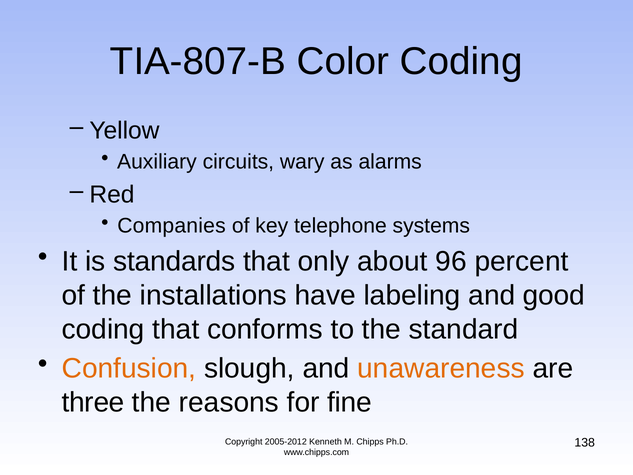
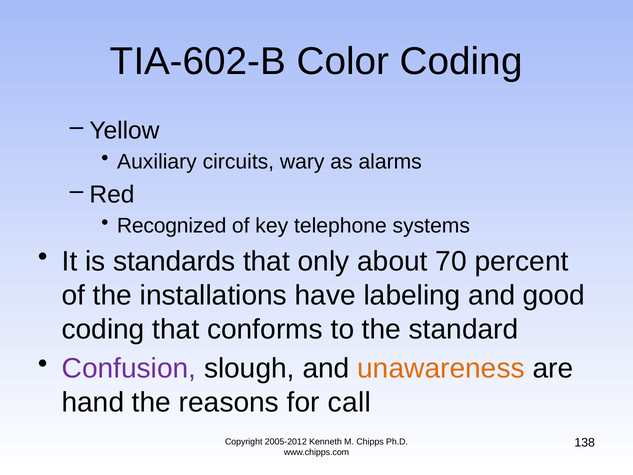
TIA-807-B: TIA-807-B -> TIA-602-B (198, 61)
Companies: Companies -> Recognized (172, 226)
96: 96 -> 70 (451, 262)
Confusion colour: orange -> purple (129, 368)
three: three -> hand (93, 402)
fine: fine -> call (349, 402)
